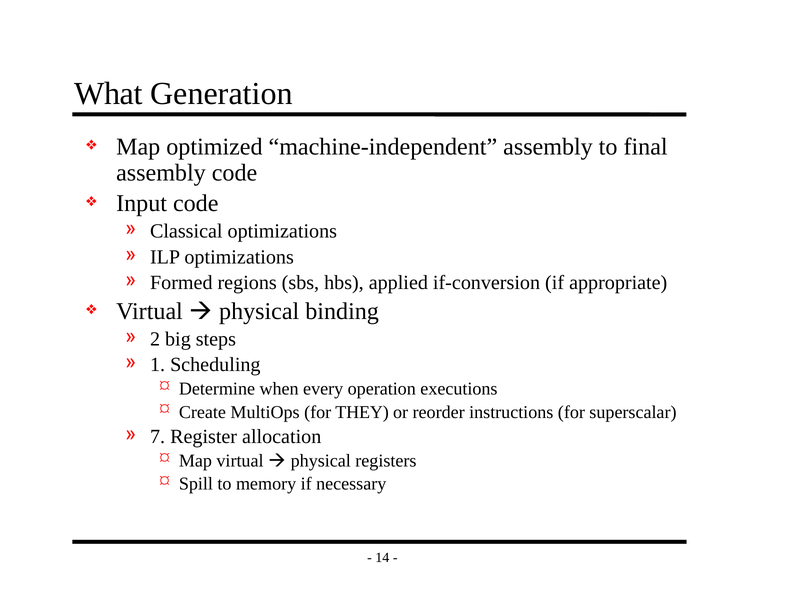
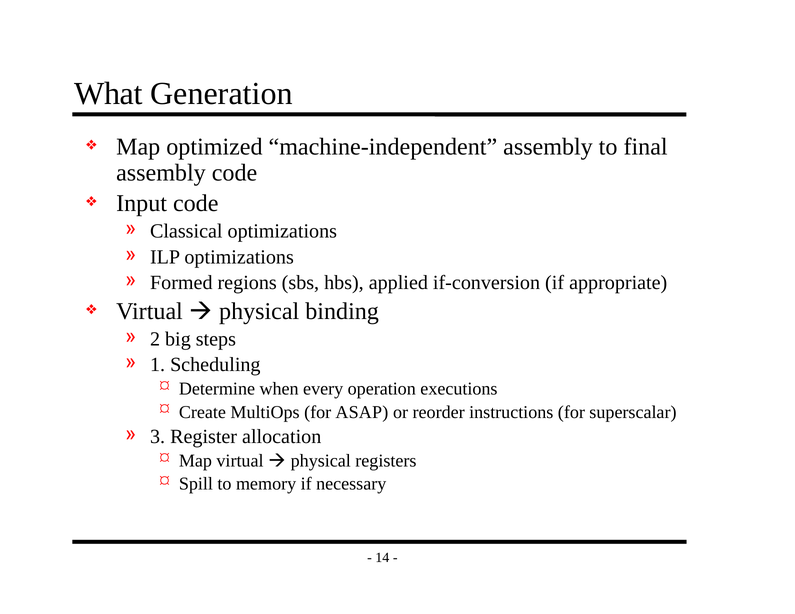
THEY: THEY -> ASAP (362, 412)
7: 7 -> 3 (158, 437)
